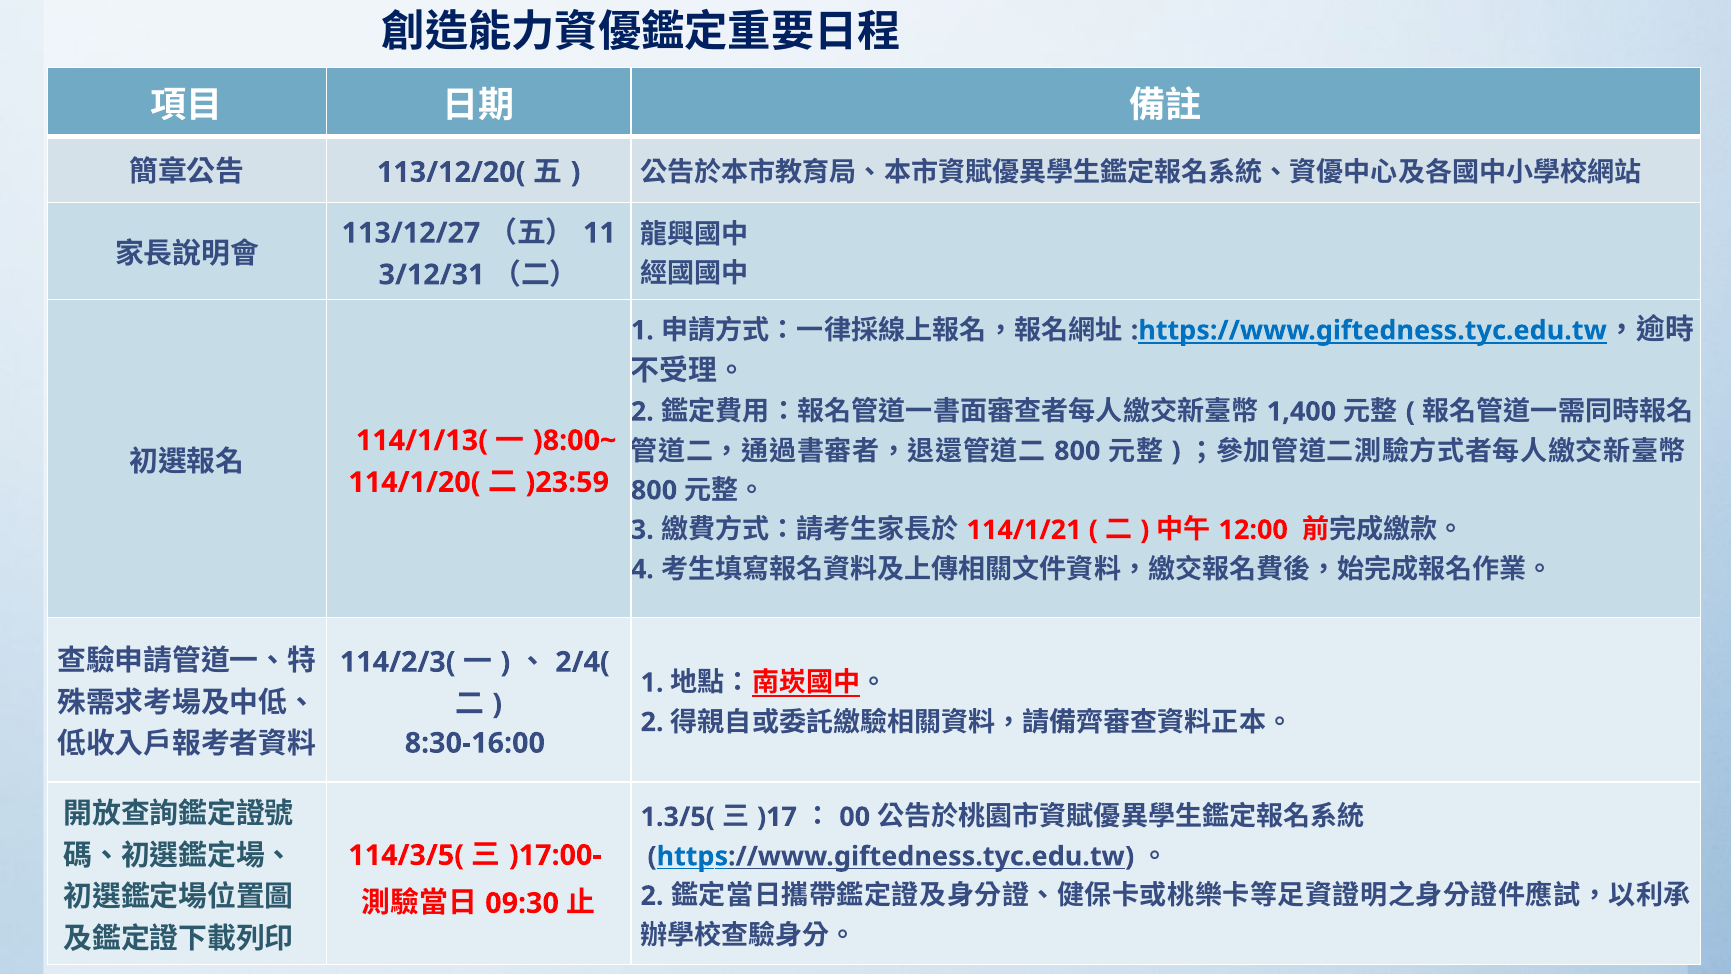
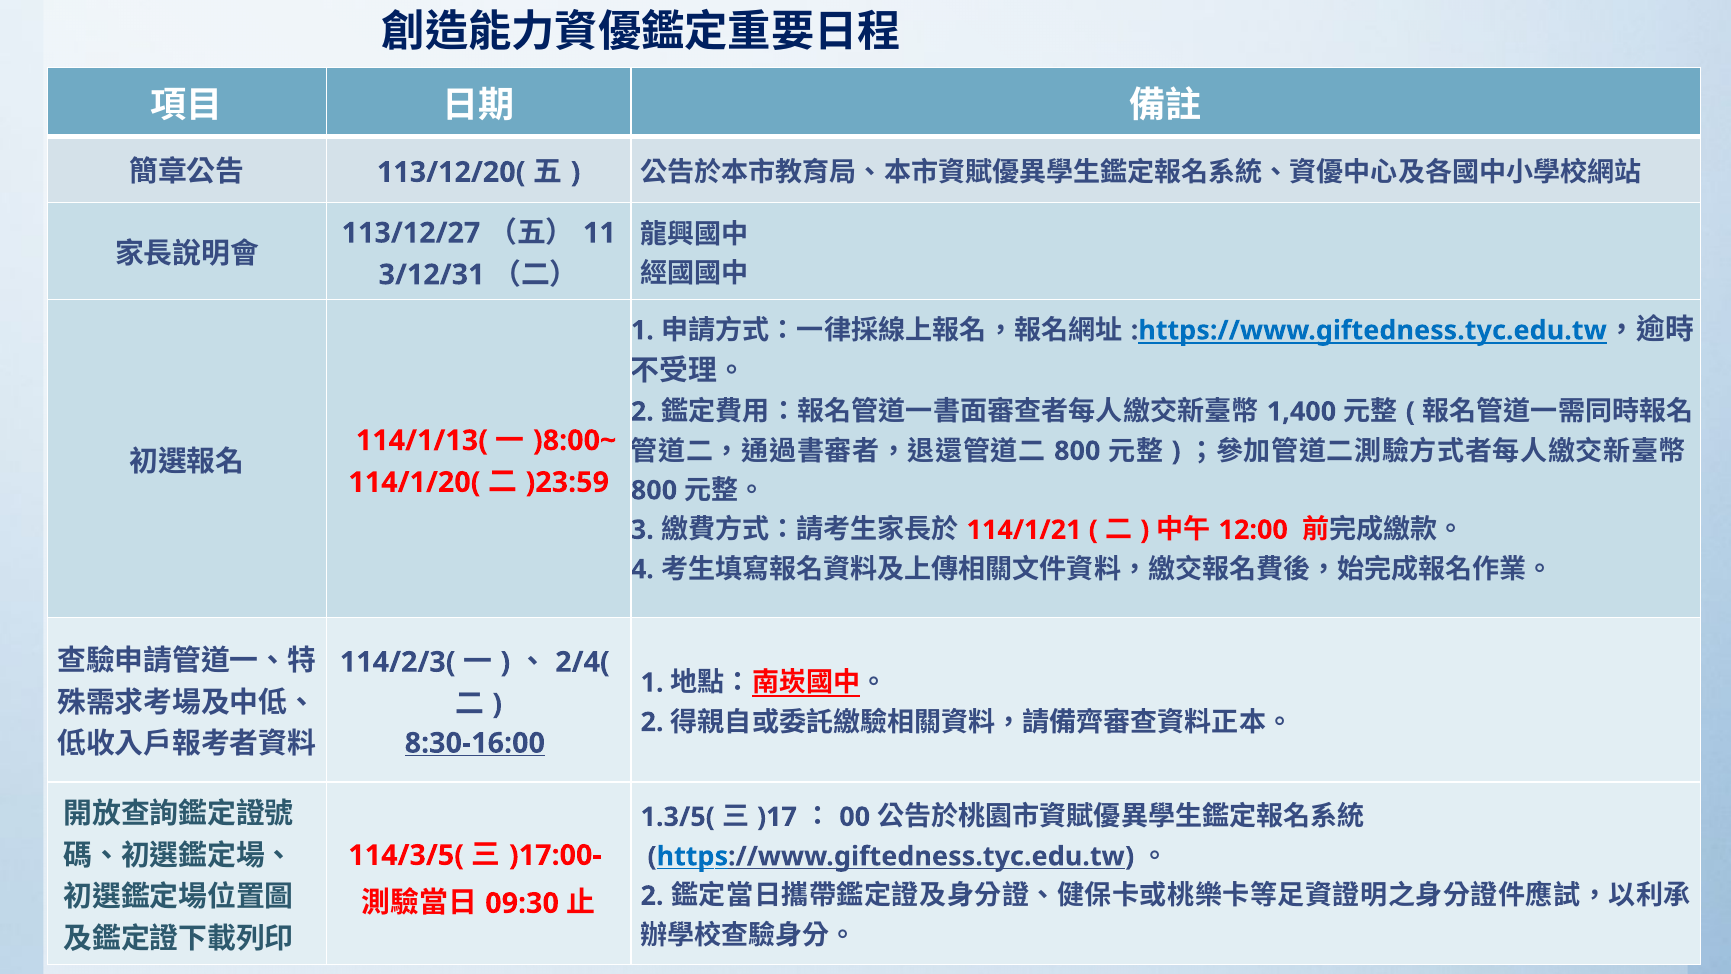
8:30-16:00 underline: none -> present (475, 743)
